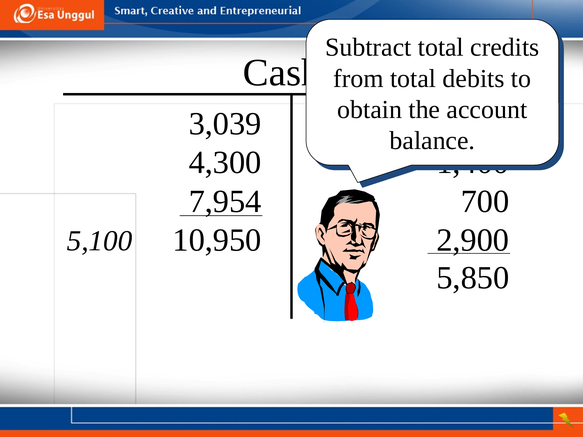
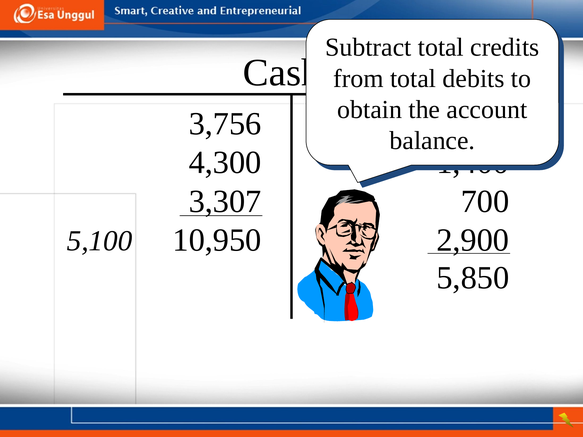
3,039: 3,039 -> 3,756 (225, 124)
7,954: 7,954 -> 3,307 (225, 201)
